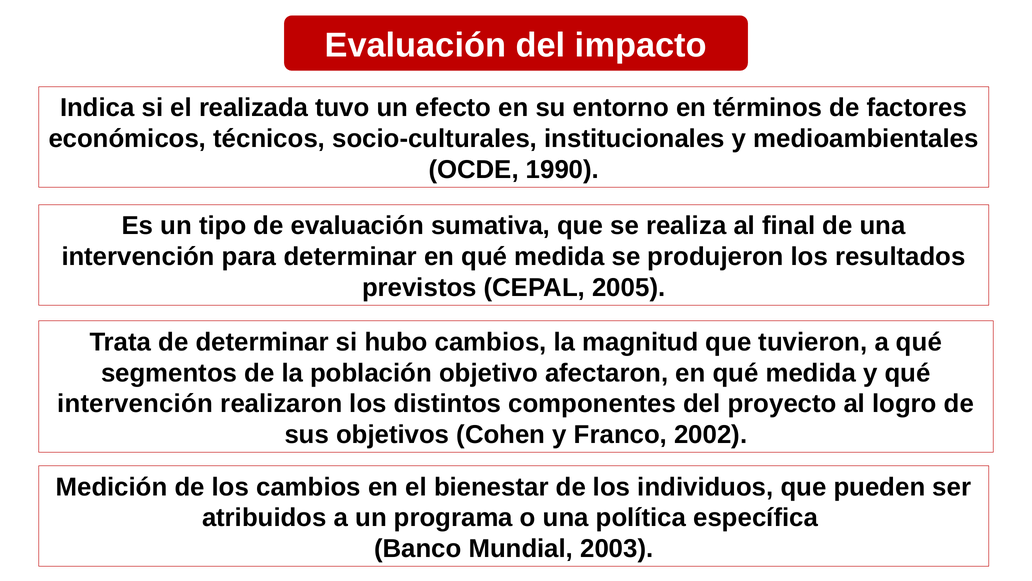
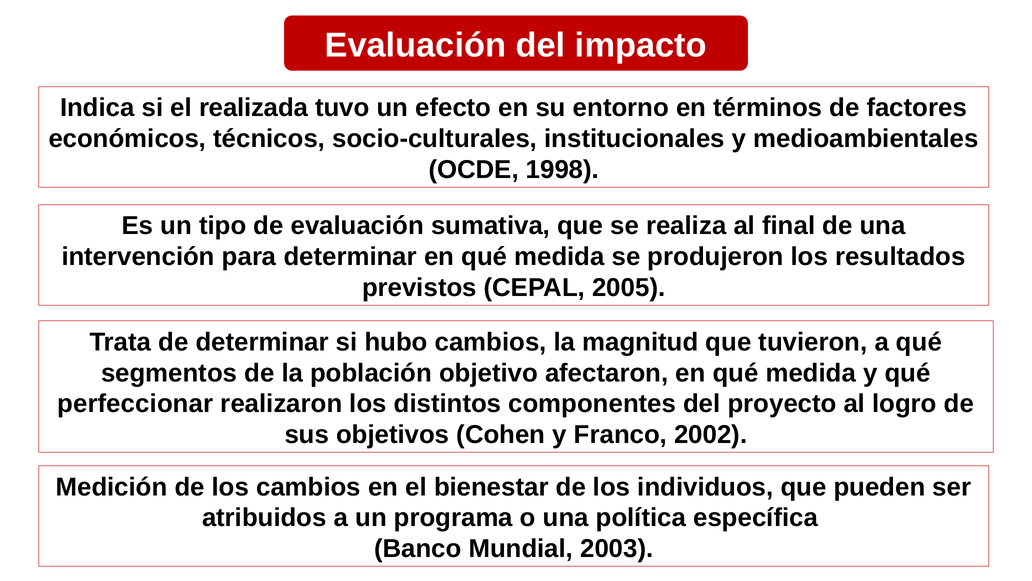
1990: 1990 -> 1998 (562, 170)
intervención: intervención -> perfeccionar (135, 404)
